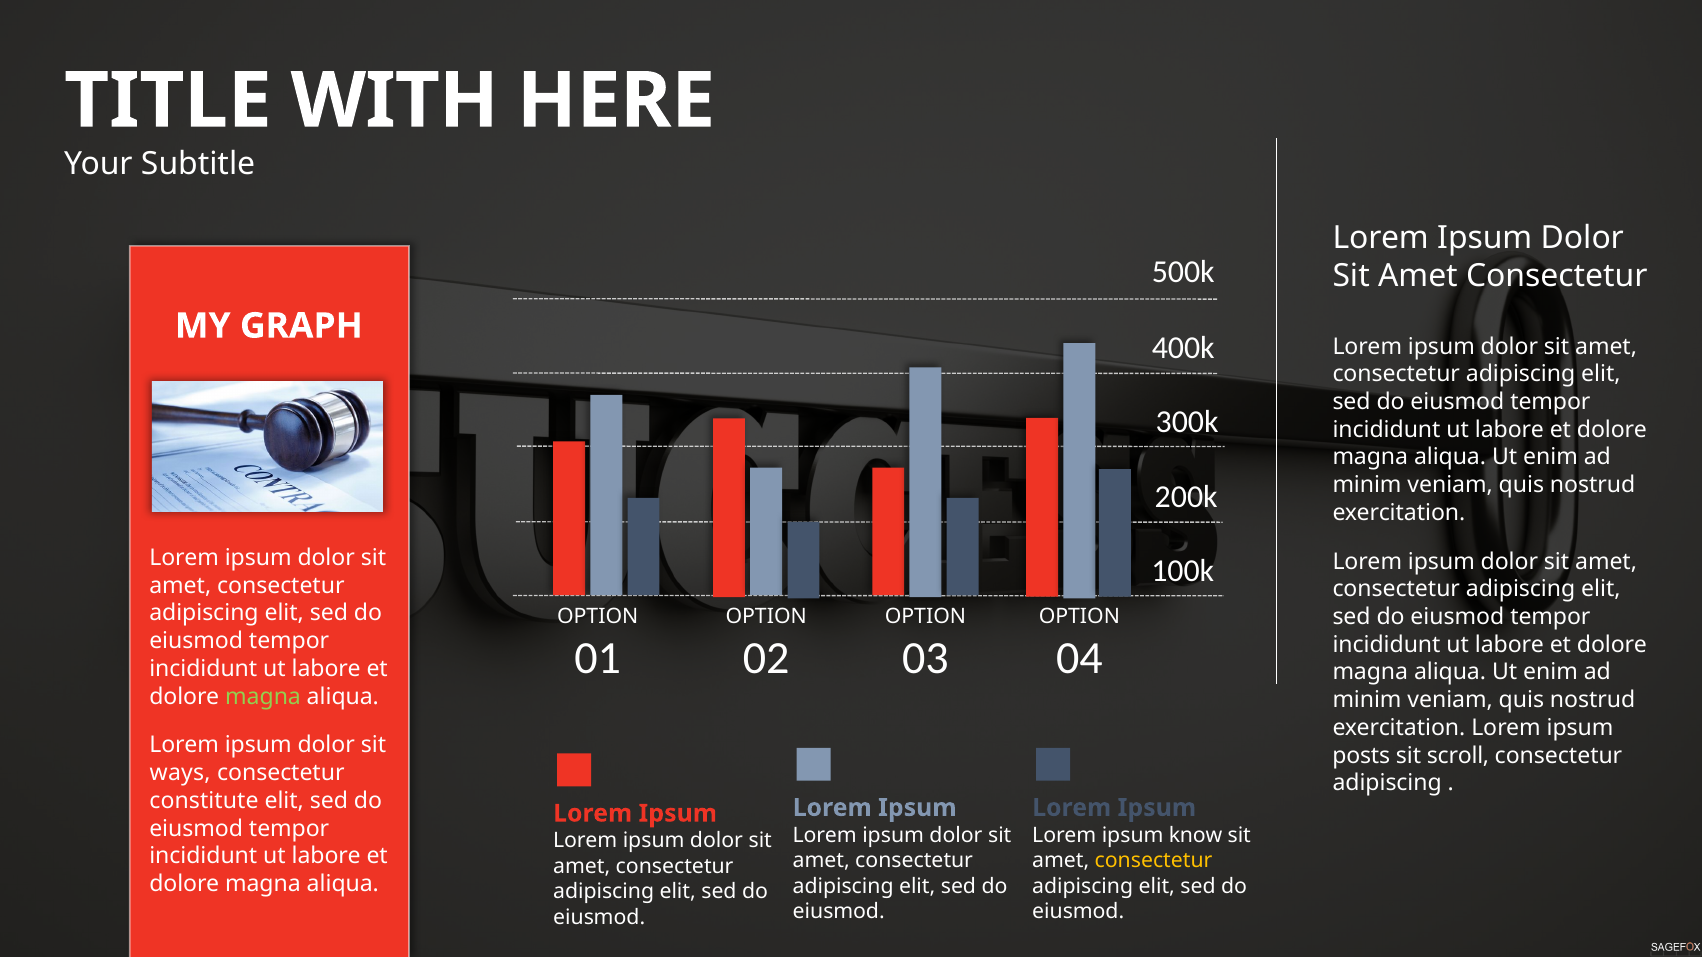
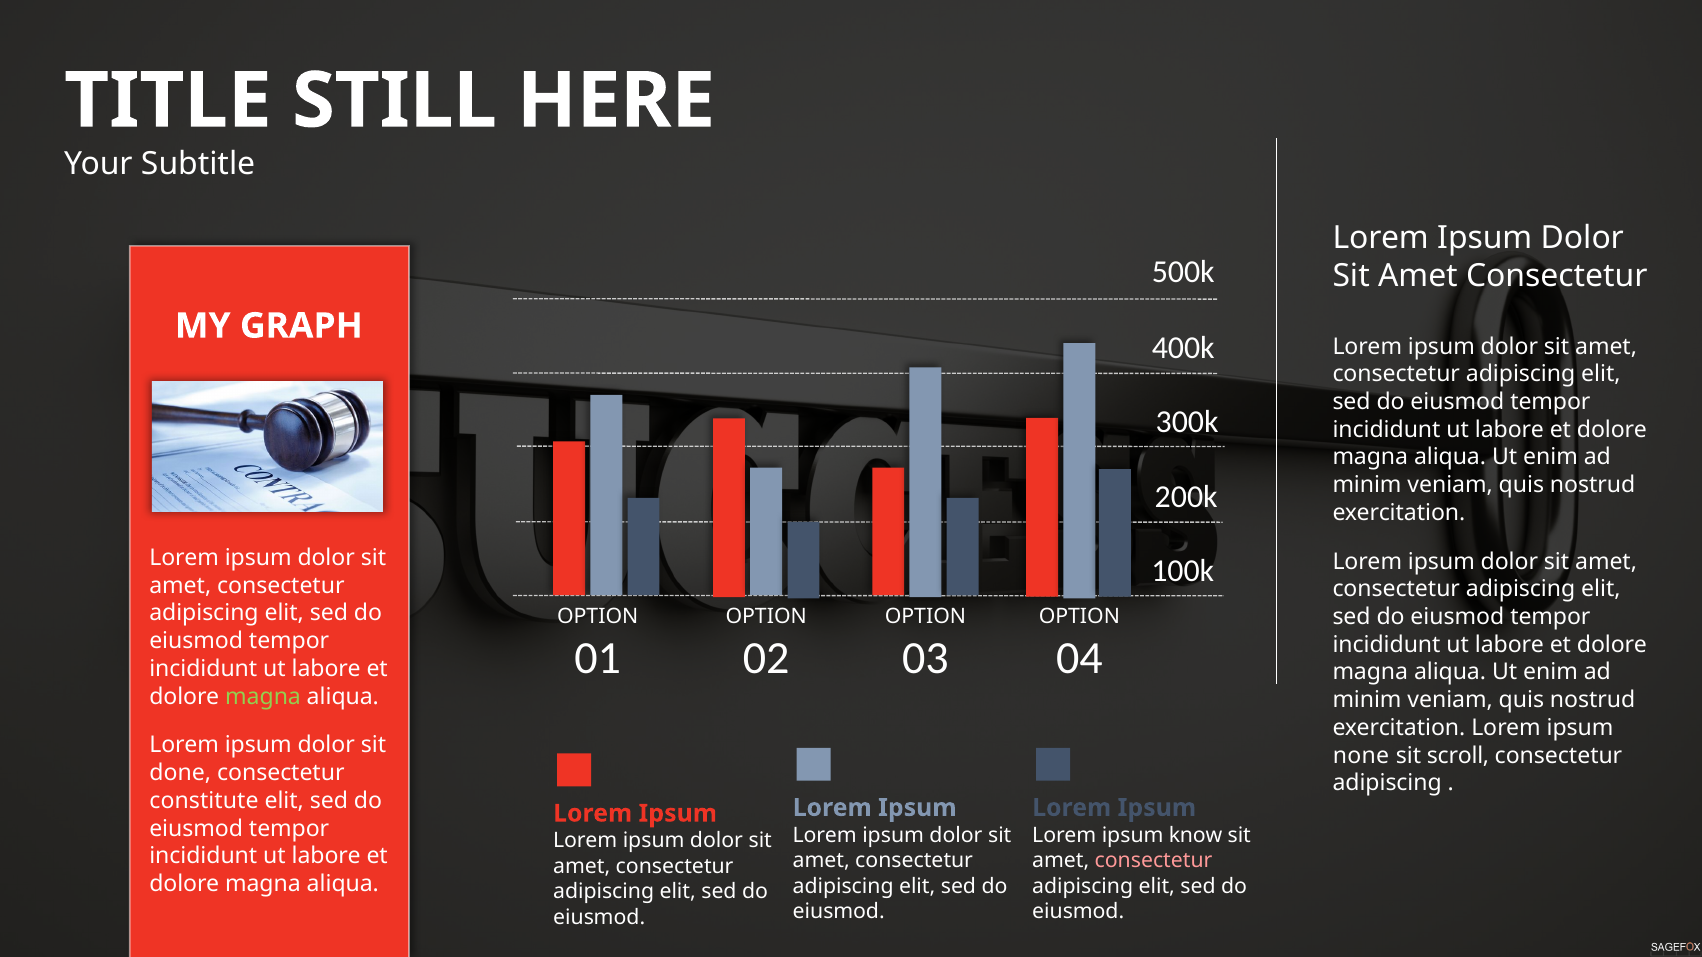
WITH: WITH -> STILL (394, 101)
posts: posts -> none (1361, 756)
ways: ways -> done (180, 773)
consectetur colour: yellow -> pink (1154, 861)
